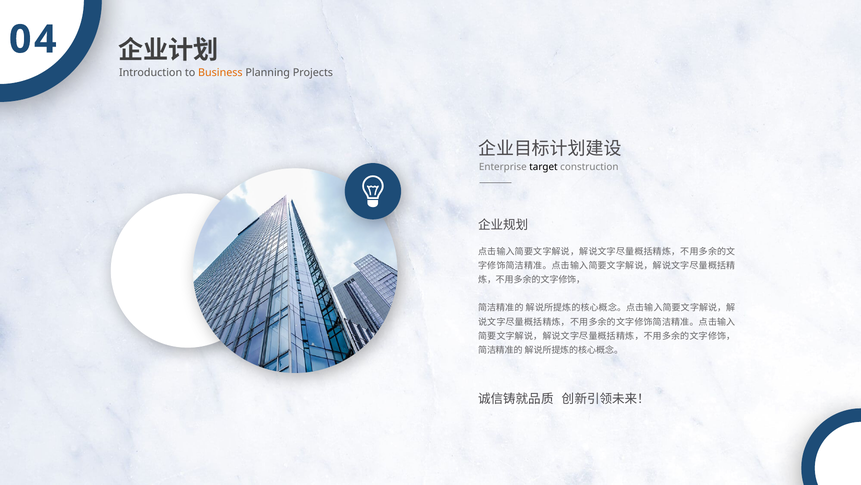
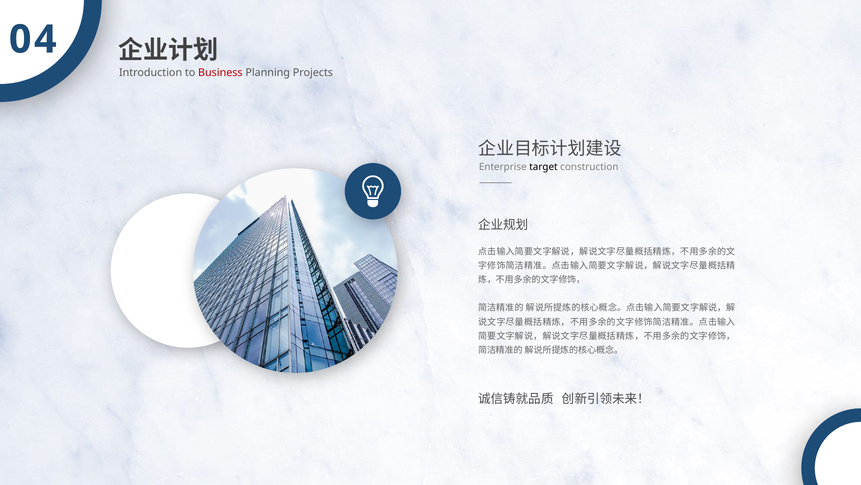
Business colour: orange -> red (220, 73)
